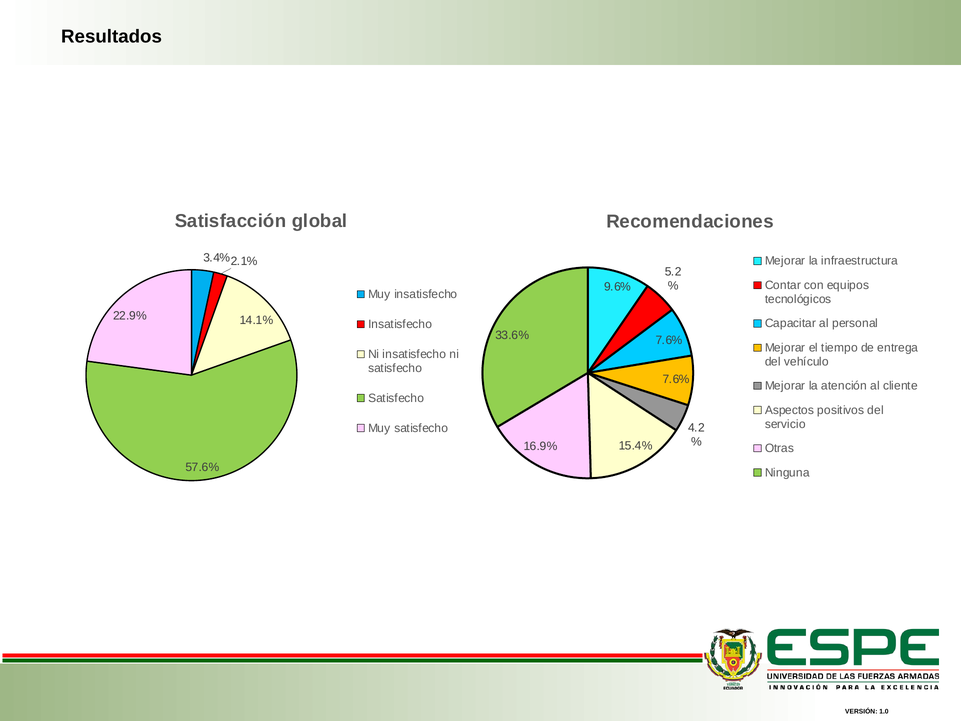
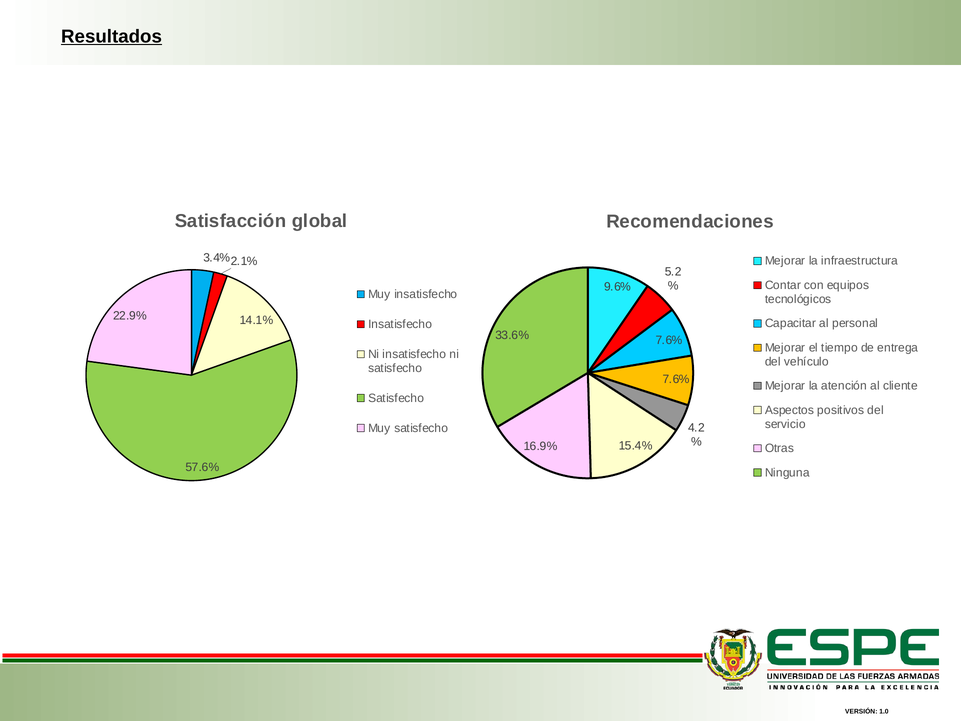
Resultados underline: none -> present (112, 36)
